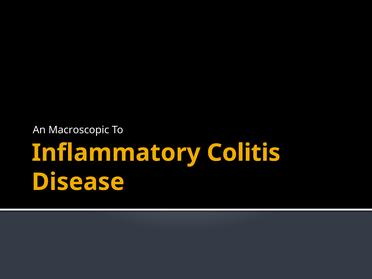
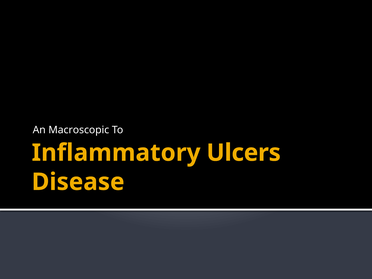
Colitis: Colitis -> Ulcers (244, 153)
